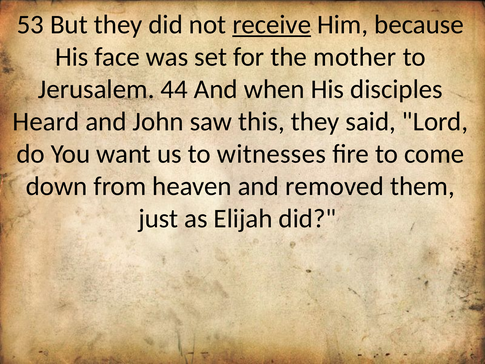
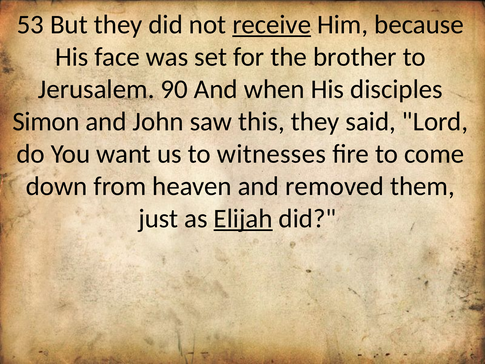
mother: mother -> brother (355, 57)
44: 44 -> 90 (174, 89)
Heard: Heard -> Simon (46, 121)
Elijah underline: none -> present (243, 218)
